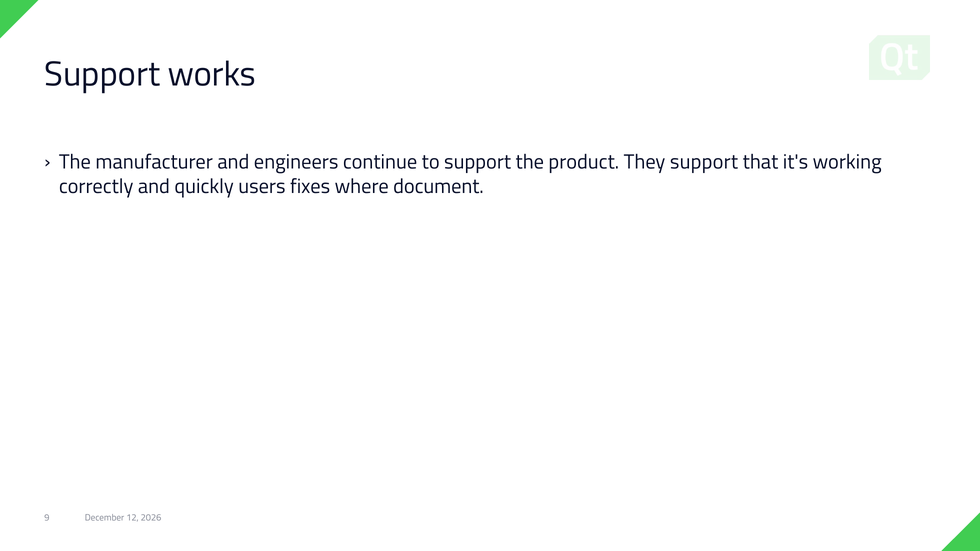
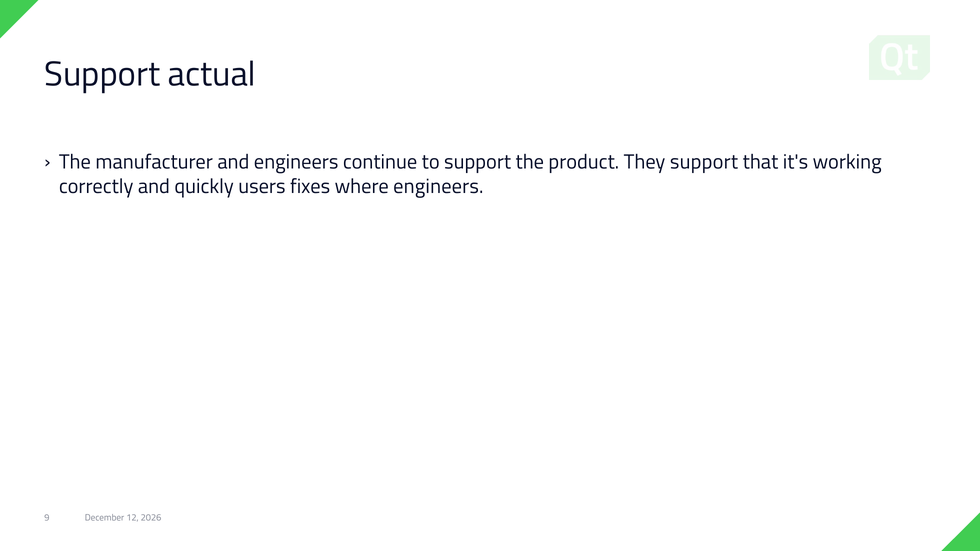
works: works -> actual (212, 74)
where document: document -> engineers (438, 186)
